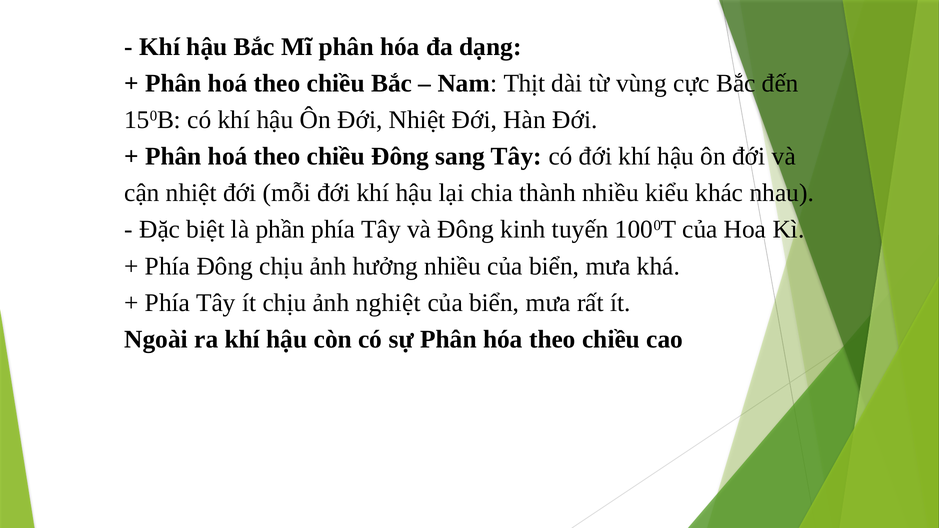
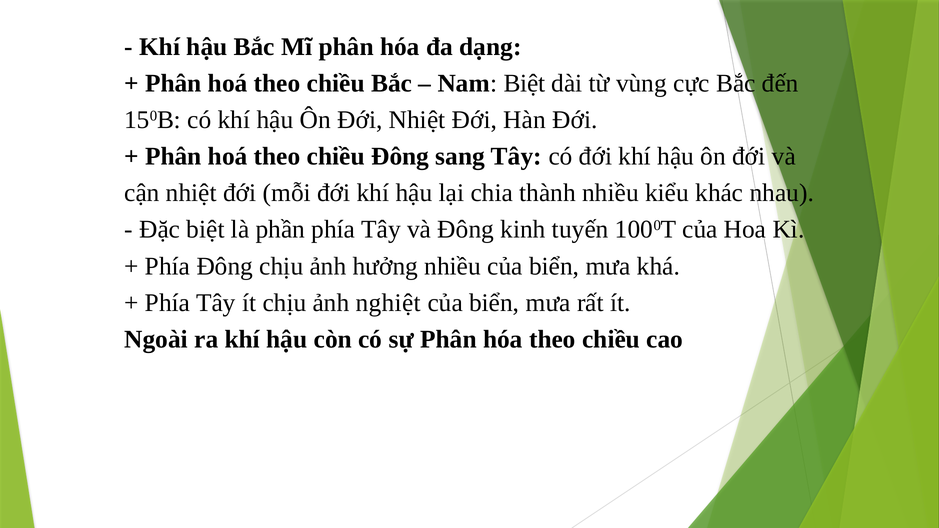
Nam Thịt: Thịt -> Biệt (524, 83)
